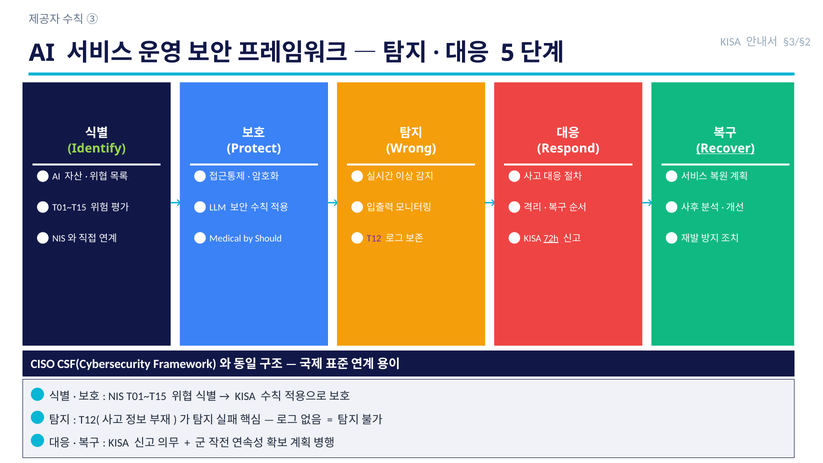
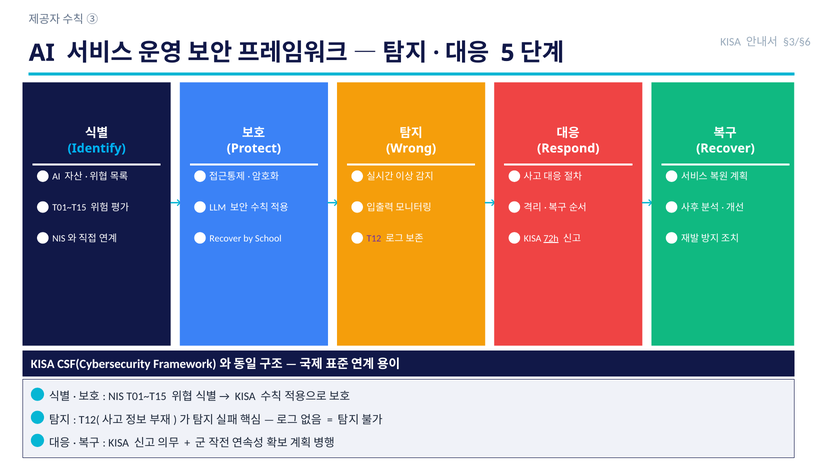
§3/§2: §3/§2 -> §3/§6 (797, 42)
Identify colour: light green -> light blue (97, 148)
Recover underline: present -> none (725, 148)
Medical: Medical -> Recover (225, 238)
Should: Should -> School (268, 238)
CISO: CISO -> KISA (43, 364)
